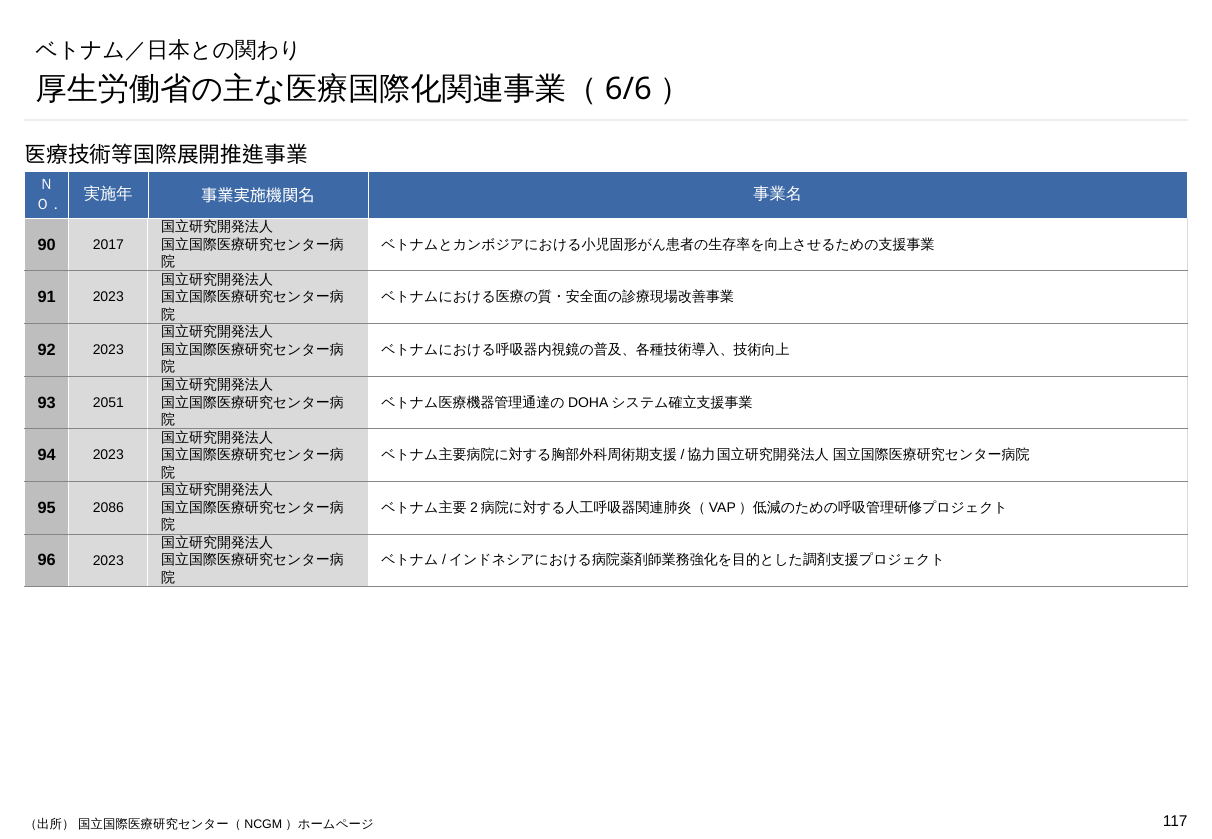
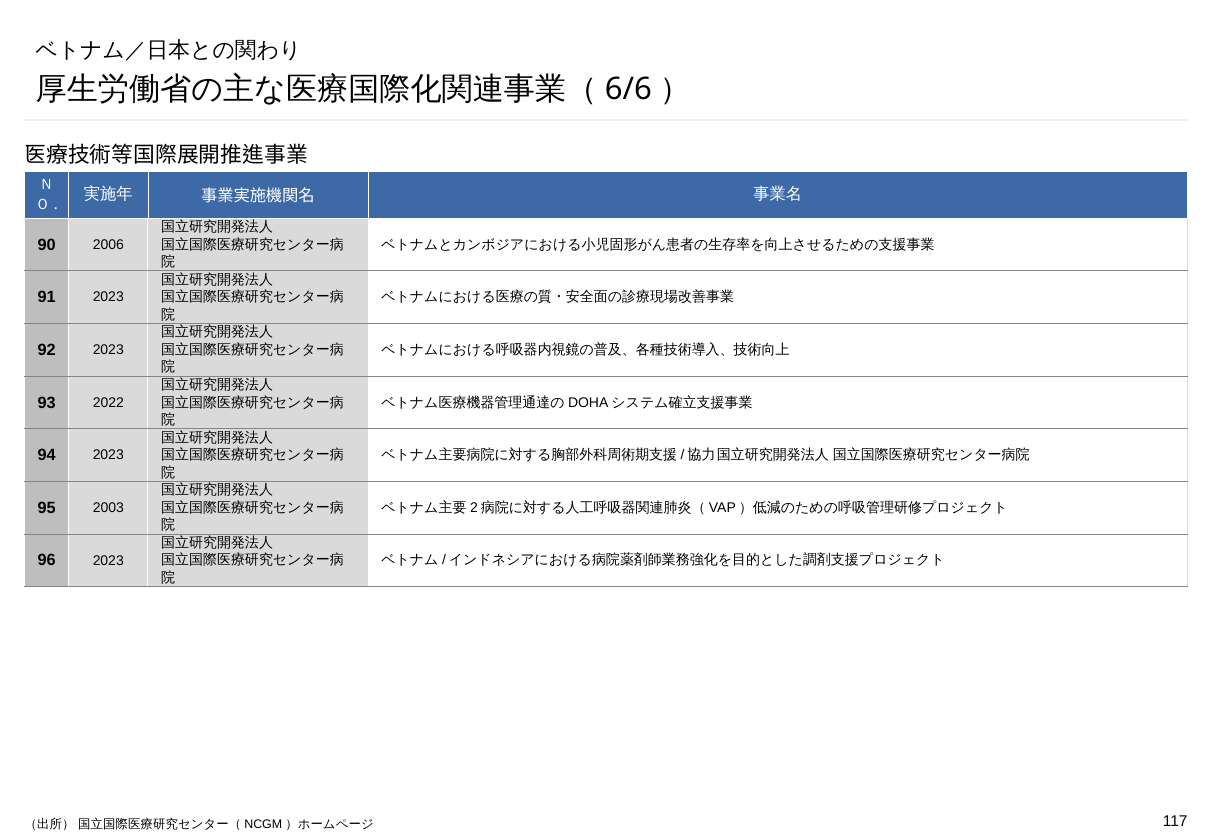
2017: 2017 -> 2006 (108, 245)
2051: 2051 -> 2022 (108, 403)
2086: 2086 -> 2003 (108, 508)
